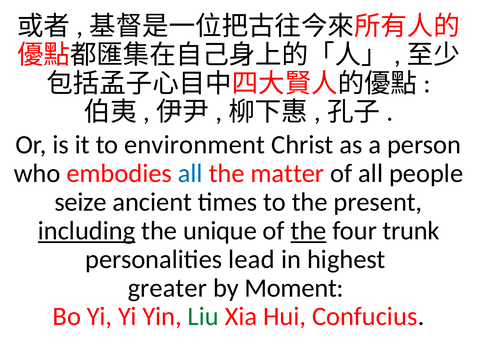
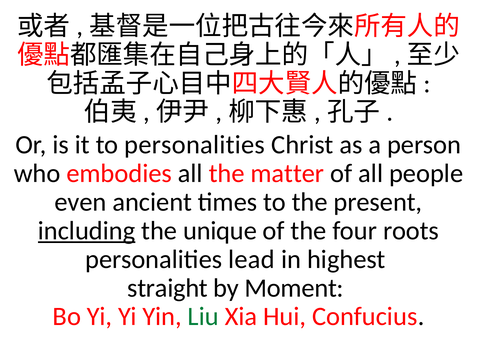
to environment: environment -> personalities (195, 145)
all colour: blue -> black (190, 173)
seize: seize -> even (80, 202)
the underline: present -> none (309, 231)
trunk: trunk -> roots (411, 231)
greater: greater -> straight (168, 288)
